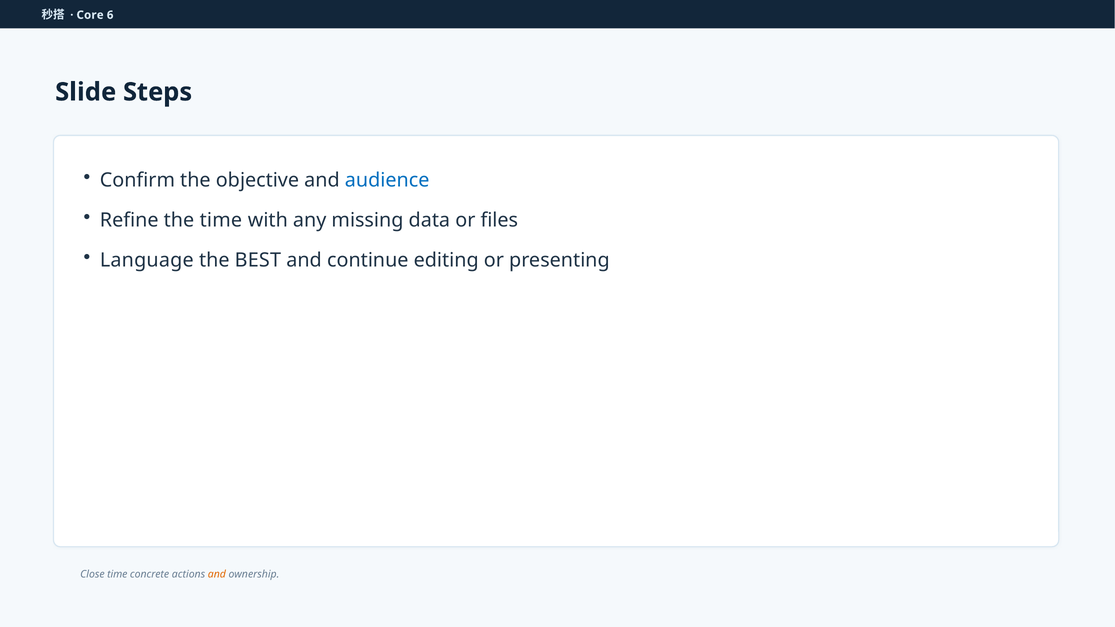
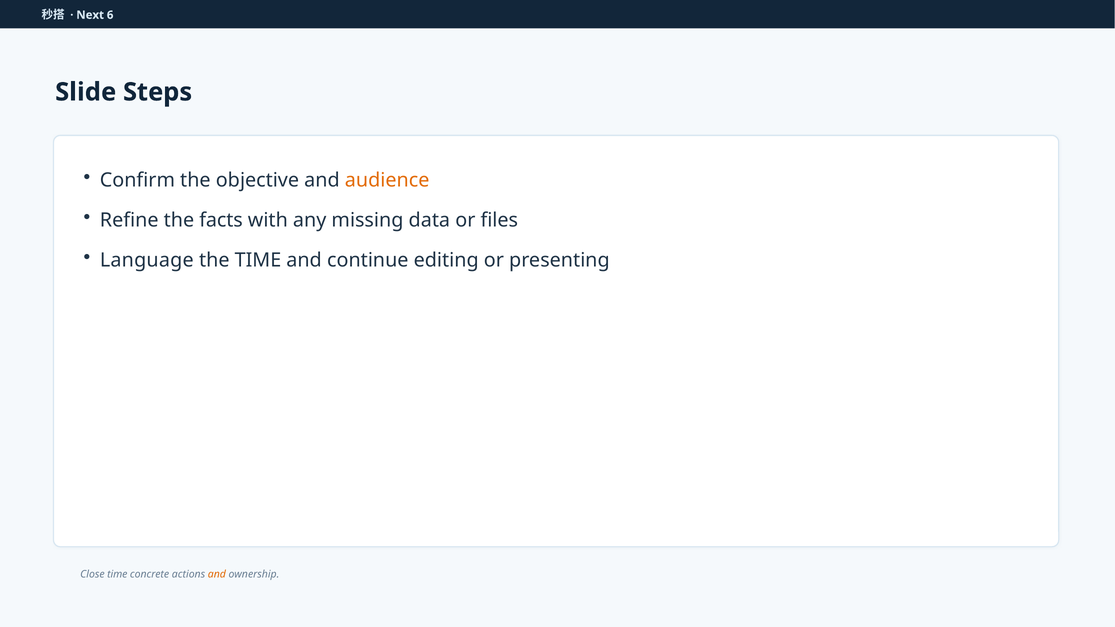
Core: Core -> Next (90, 15)
audience colour: blue -> orange (387, 180)
the time: time -> facts (221, 220)
the BEST: BEST -> TIME (258, 260)
